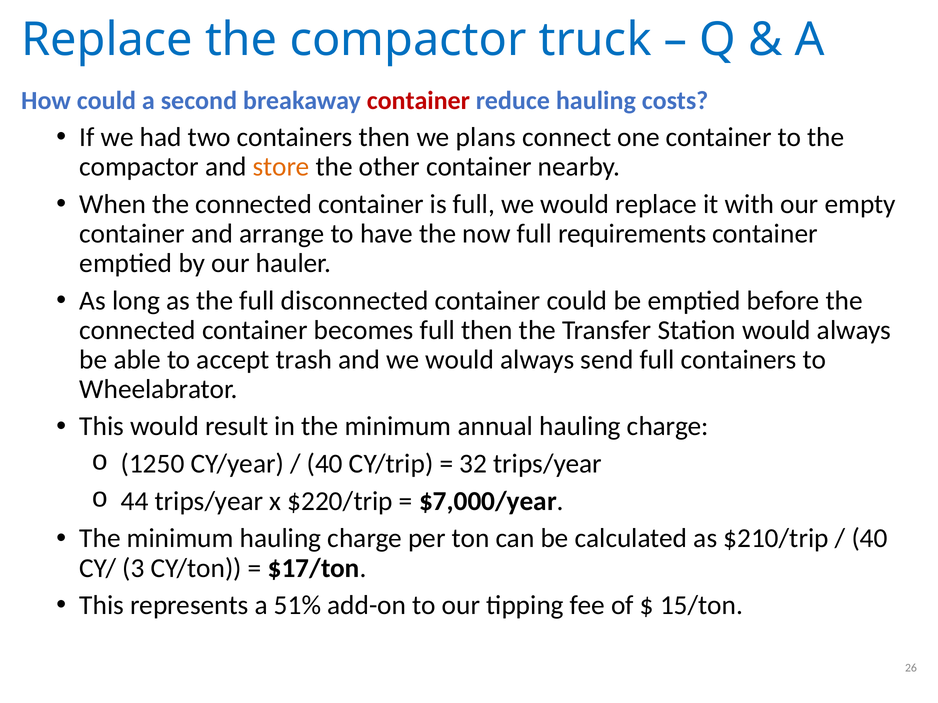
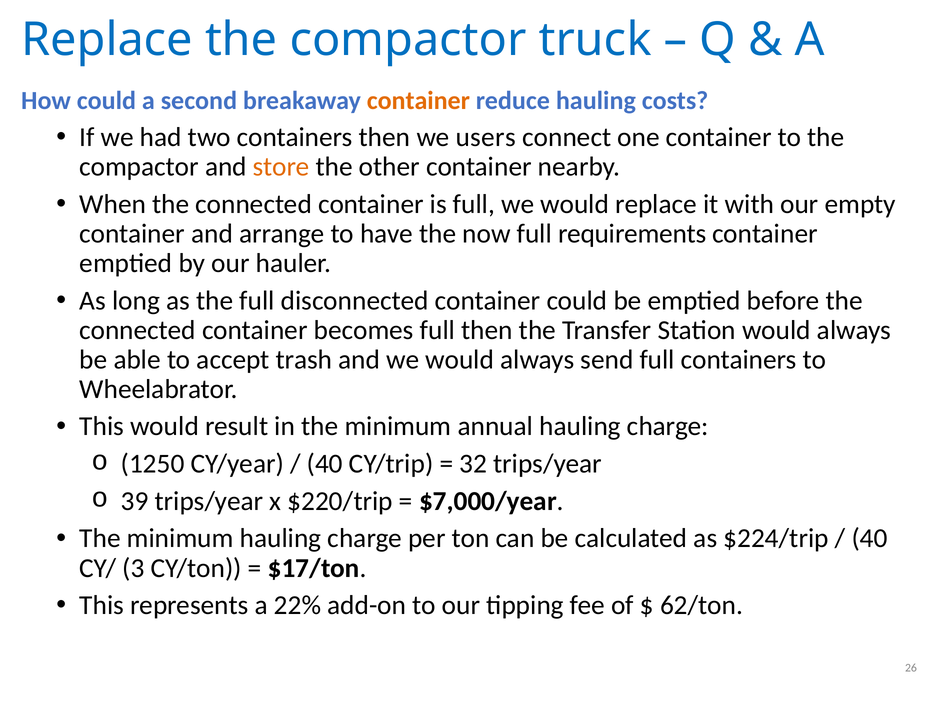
container colour: red -> orange (418, 101)
plans: plans -> users (486, 137)
44: 44 -> 39 (135, 501)
$210/trip: $210/trip -> $224/trip (776, 539)
51%: 51% -> 22% (297, 606)
15/ton: 15/ton -> 62/ton (701, 606)
